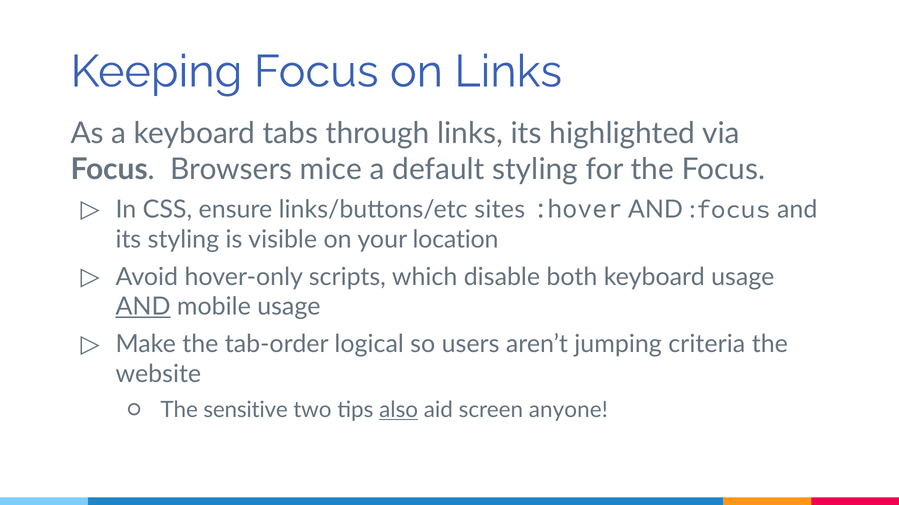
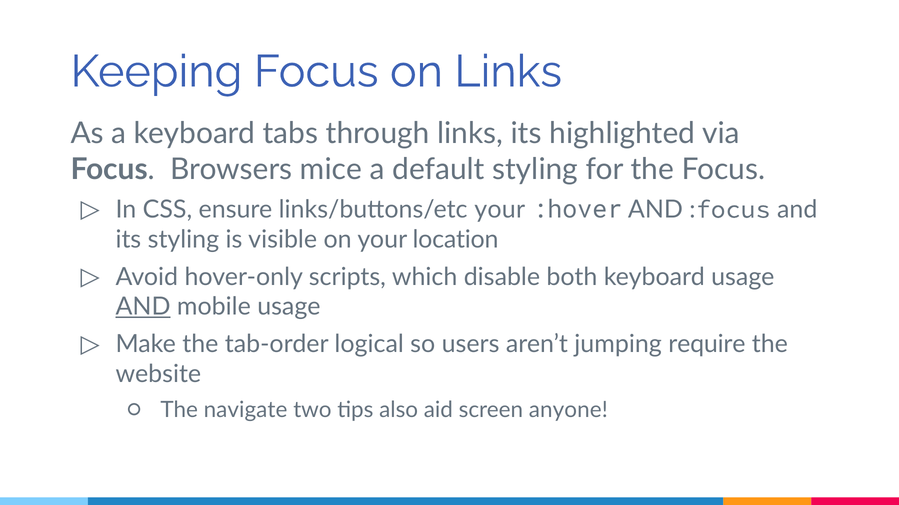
links/buttons/etc sites: sites -> your (500, 210)
criteria: criteria -> require (707, 345)
sensitive: sensitive -> navigate (246, 410)
also underline: present -> none (399, 410)
